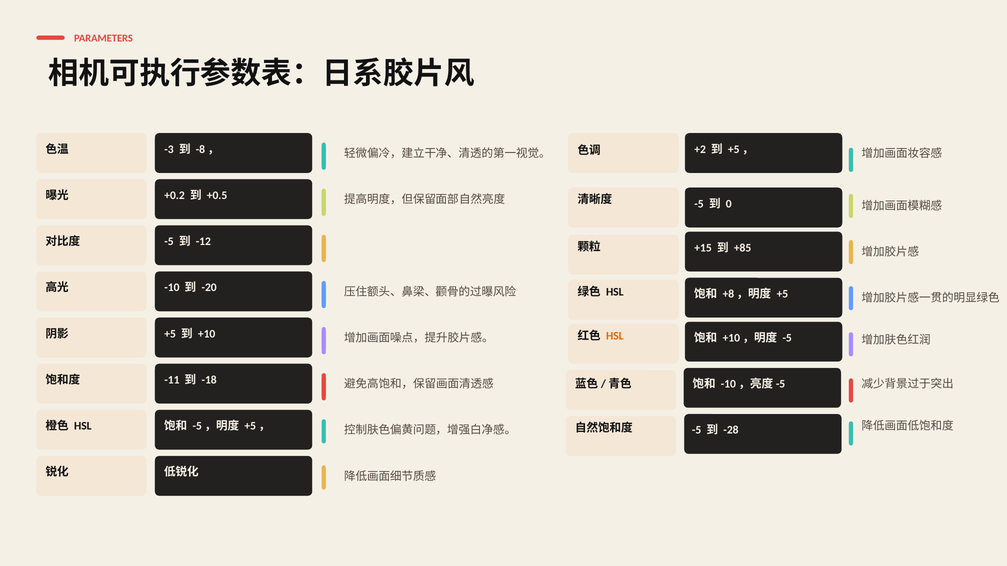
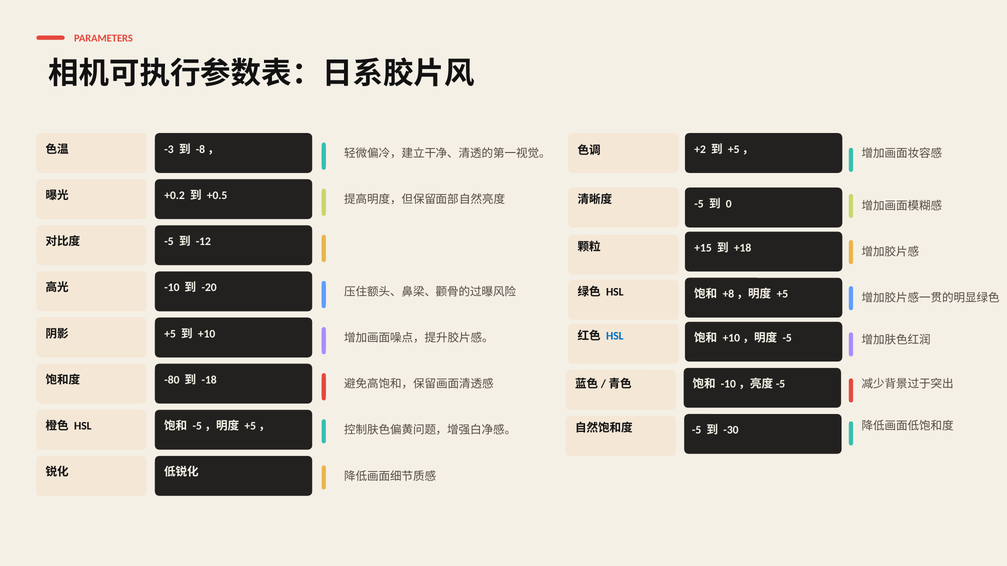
+85: +85 -> +18 (743, 248)
HSL colour: orange -> blue (615, 336)
-11: -11 -> -80 (172, 380)
-28: -28 -> -30 (731, 430)
